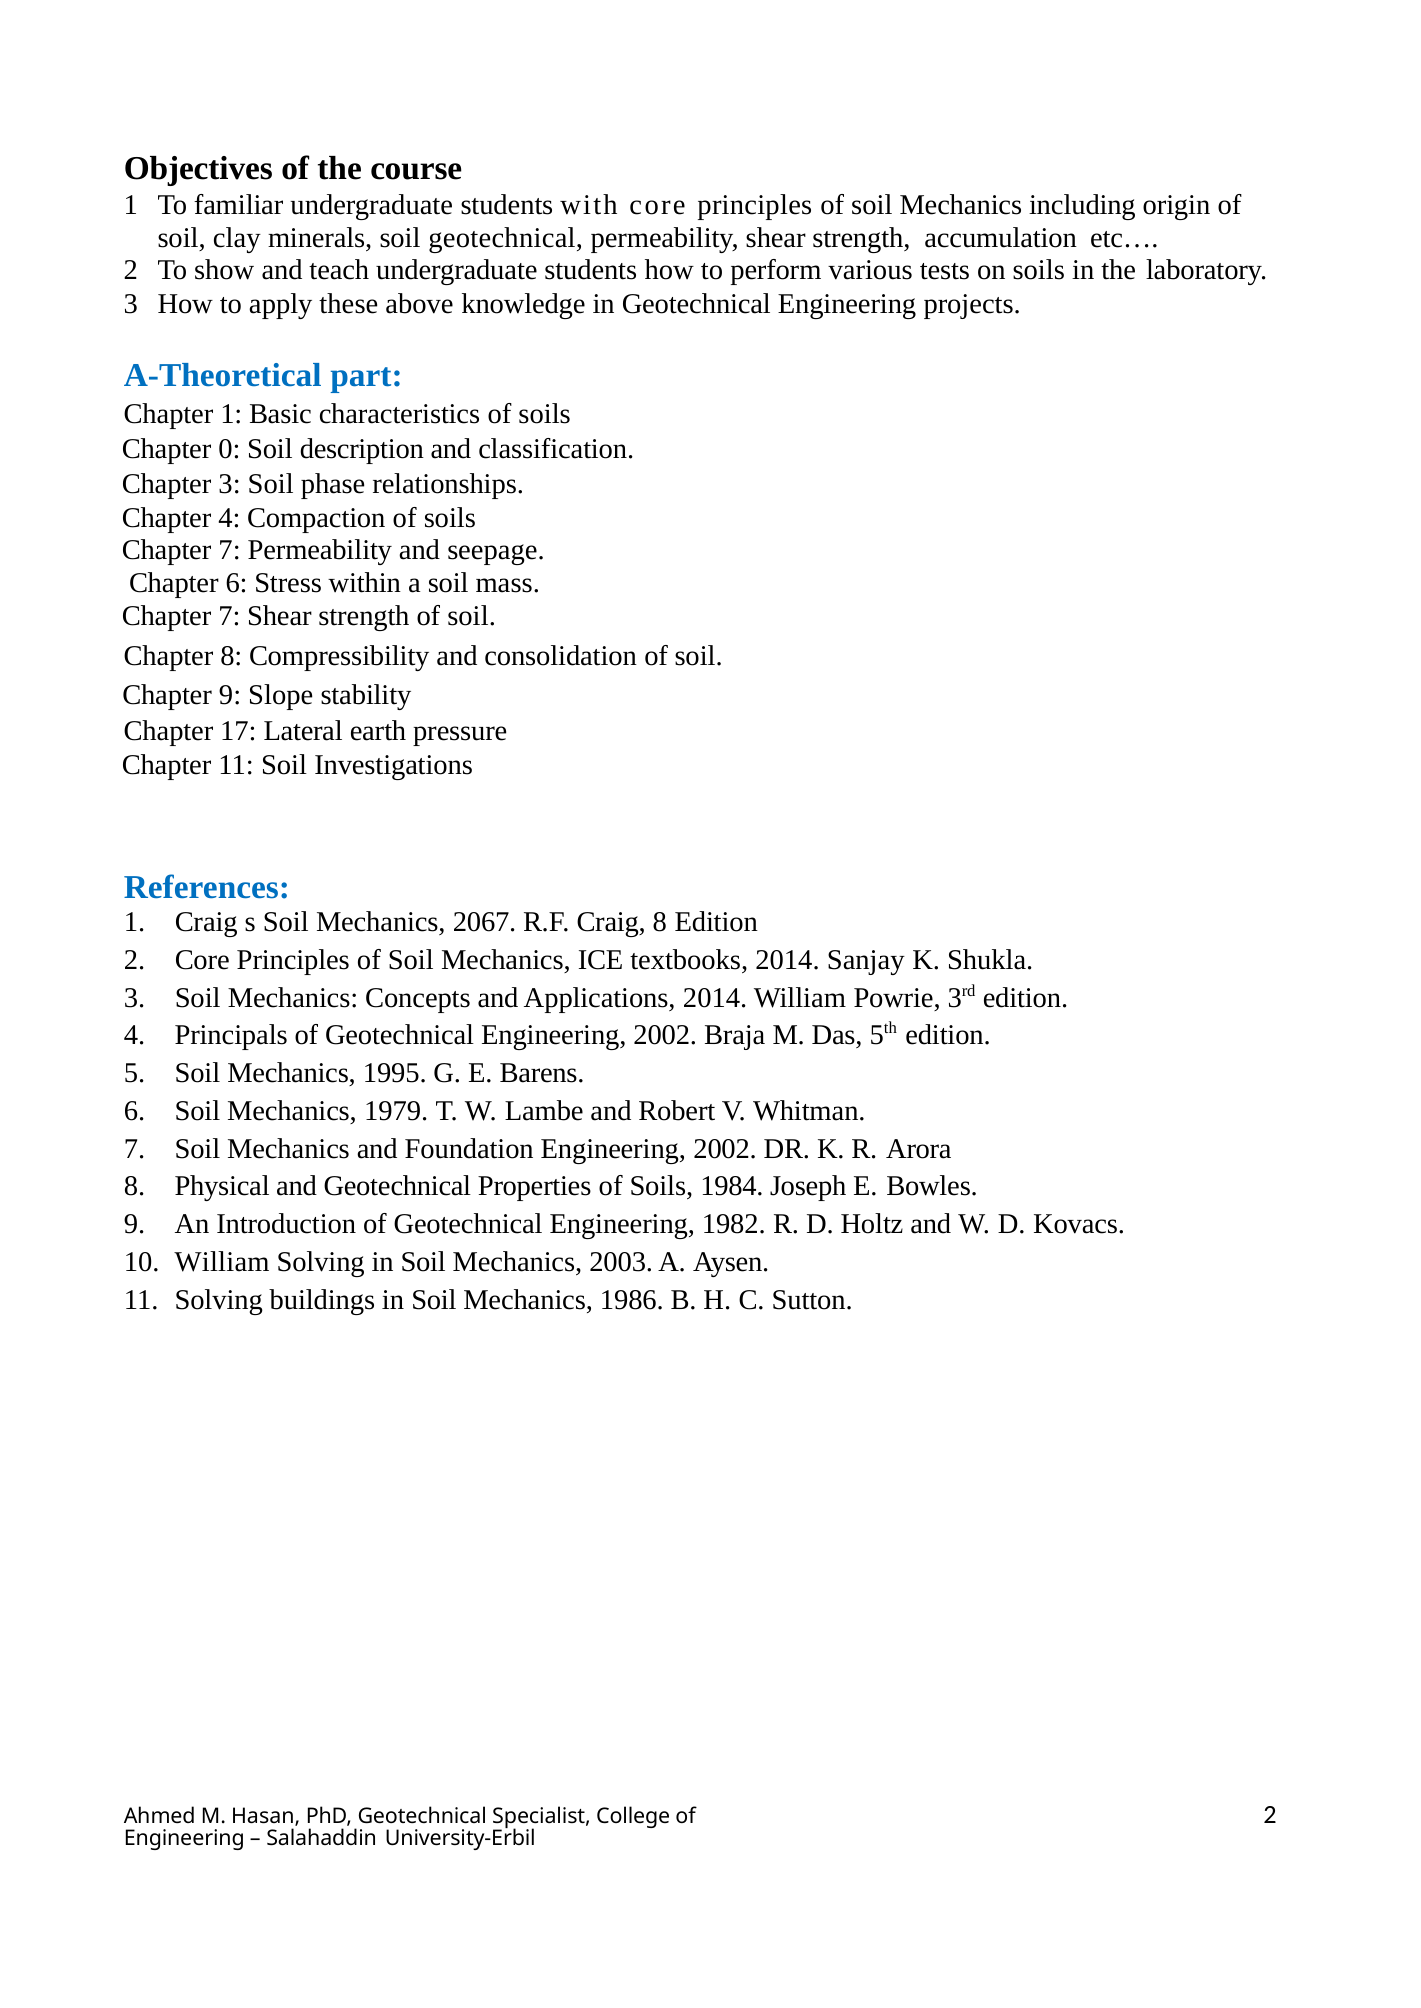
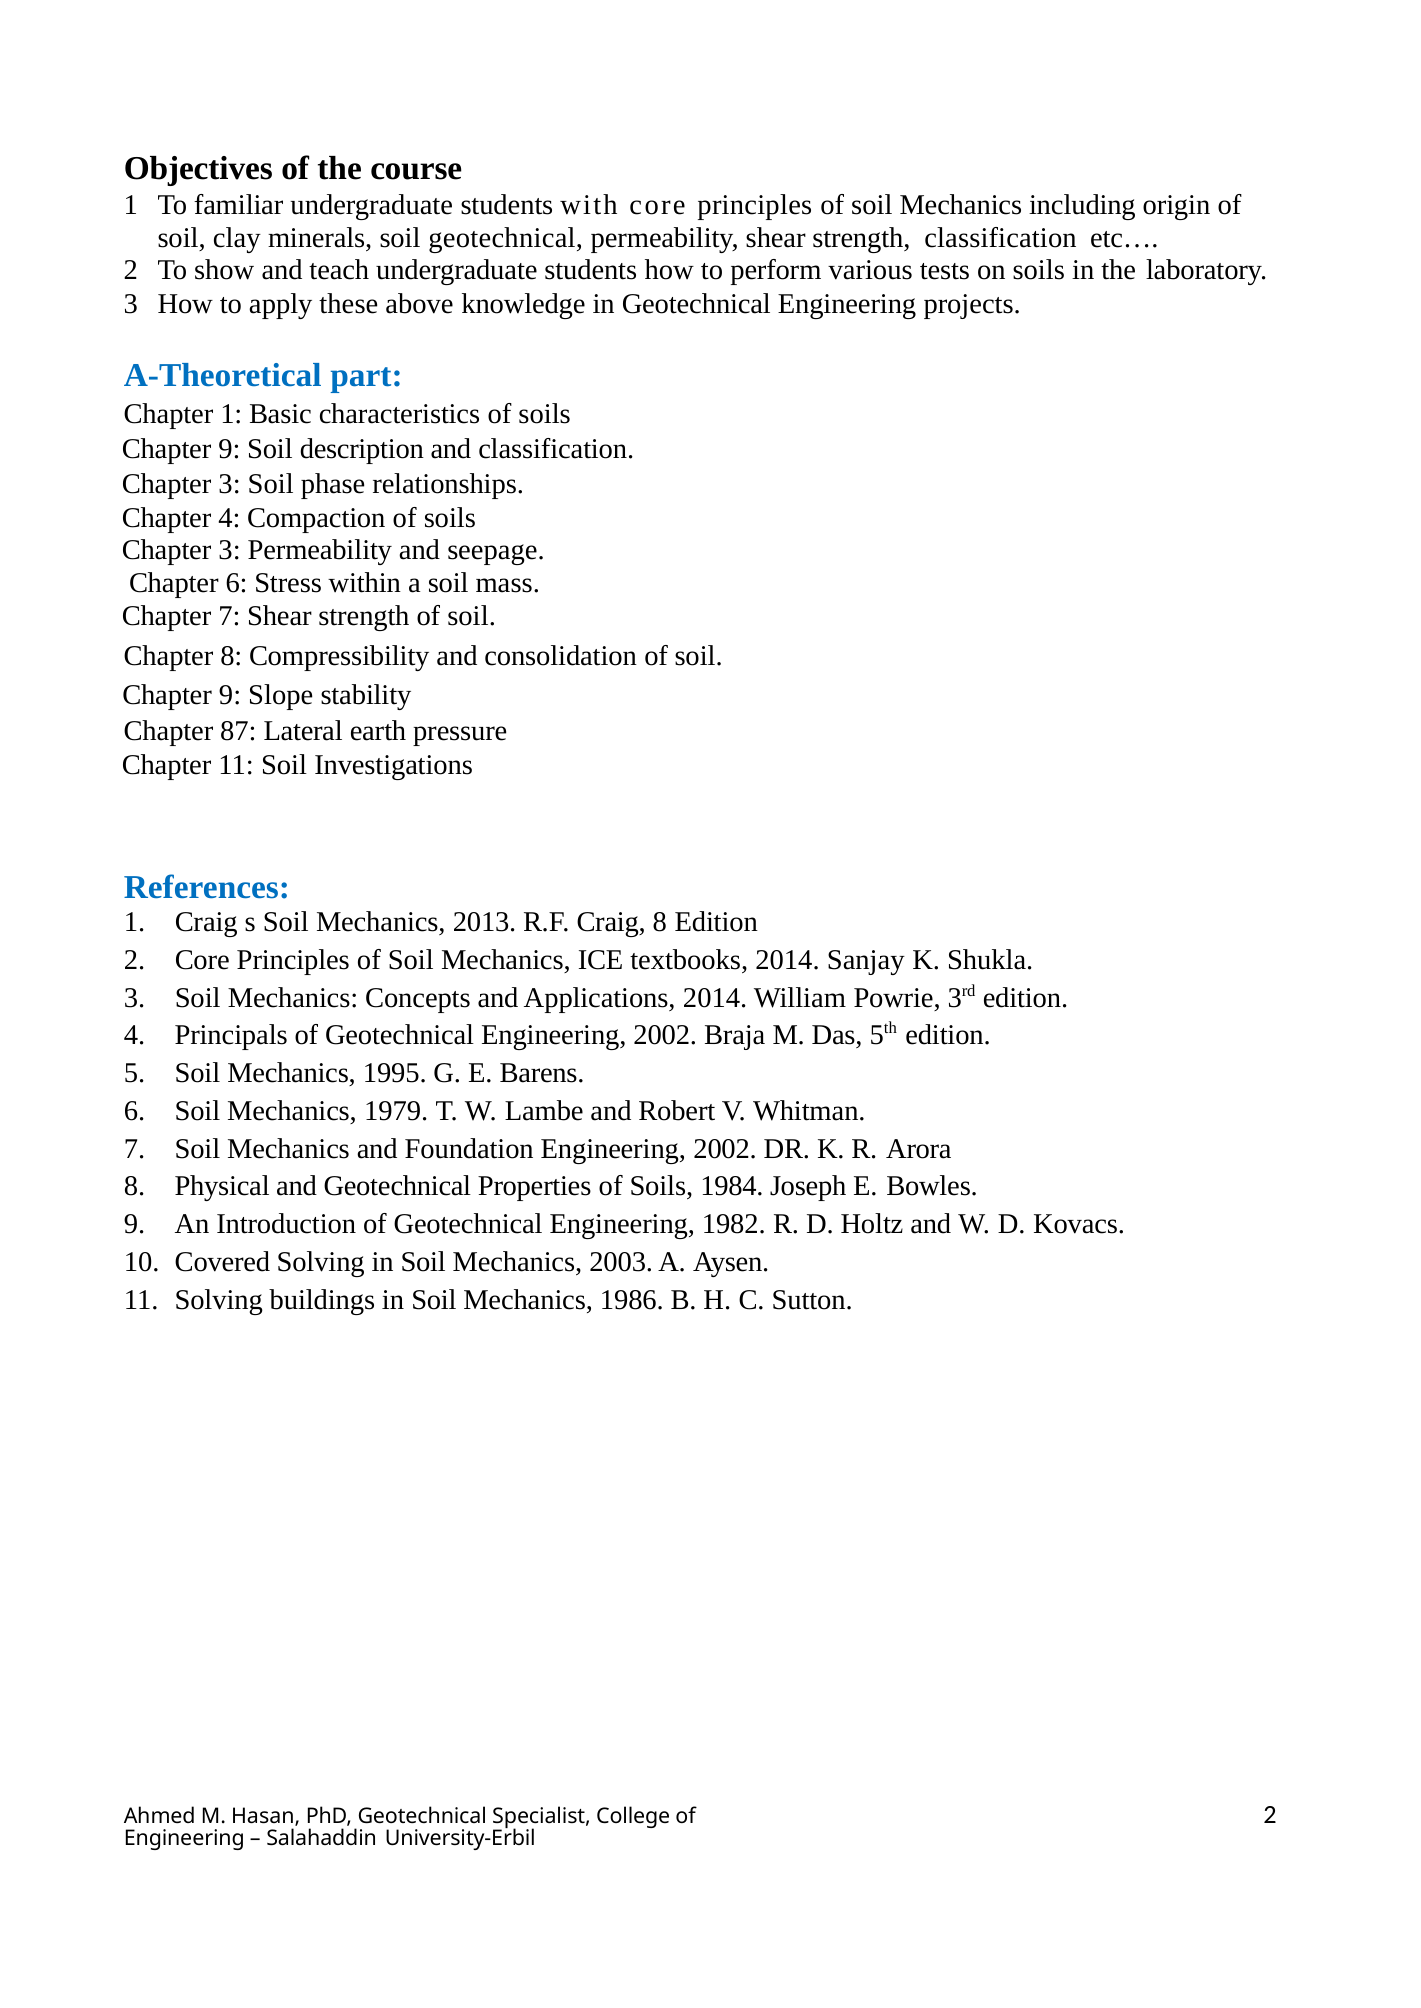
strength accumulation: accumulation -> classification (1001, 238)
0: 0 -> 9 (230, 449)
7: 7 -> 3 (230, 551)
17: 17 -> 87 (238, 732)
2067: 2067 -> 2013 (485, 922)
10 William: William -> Covered (222, 1263)
